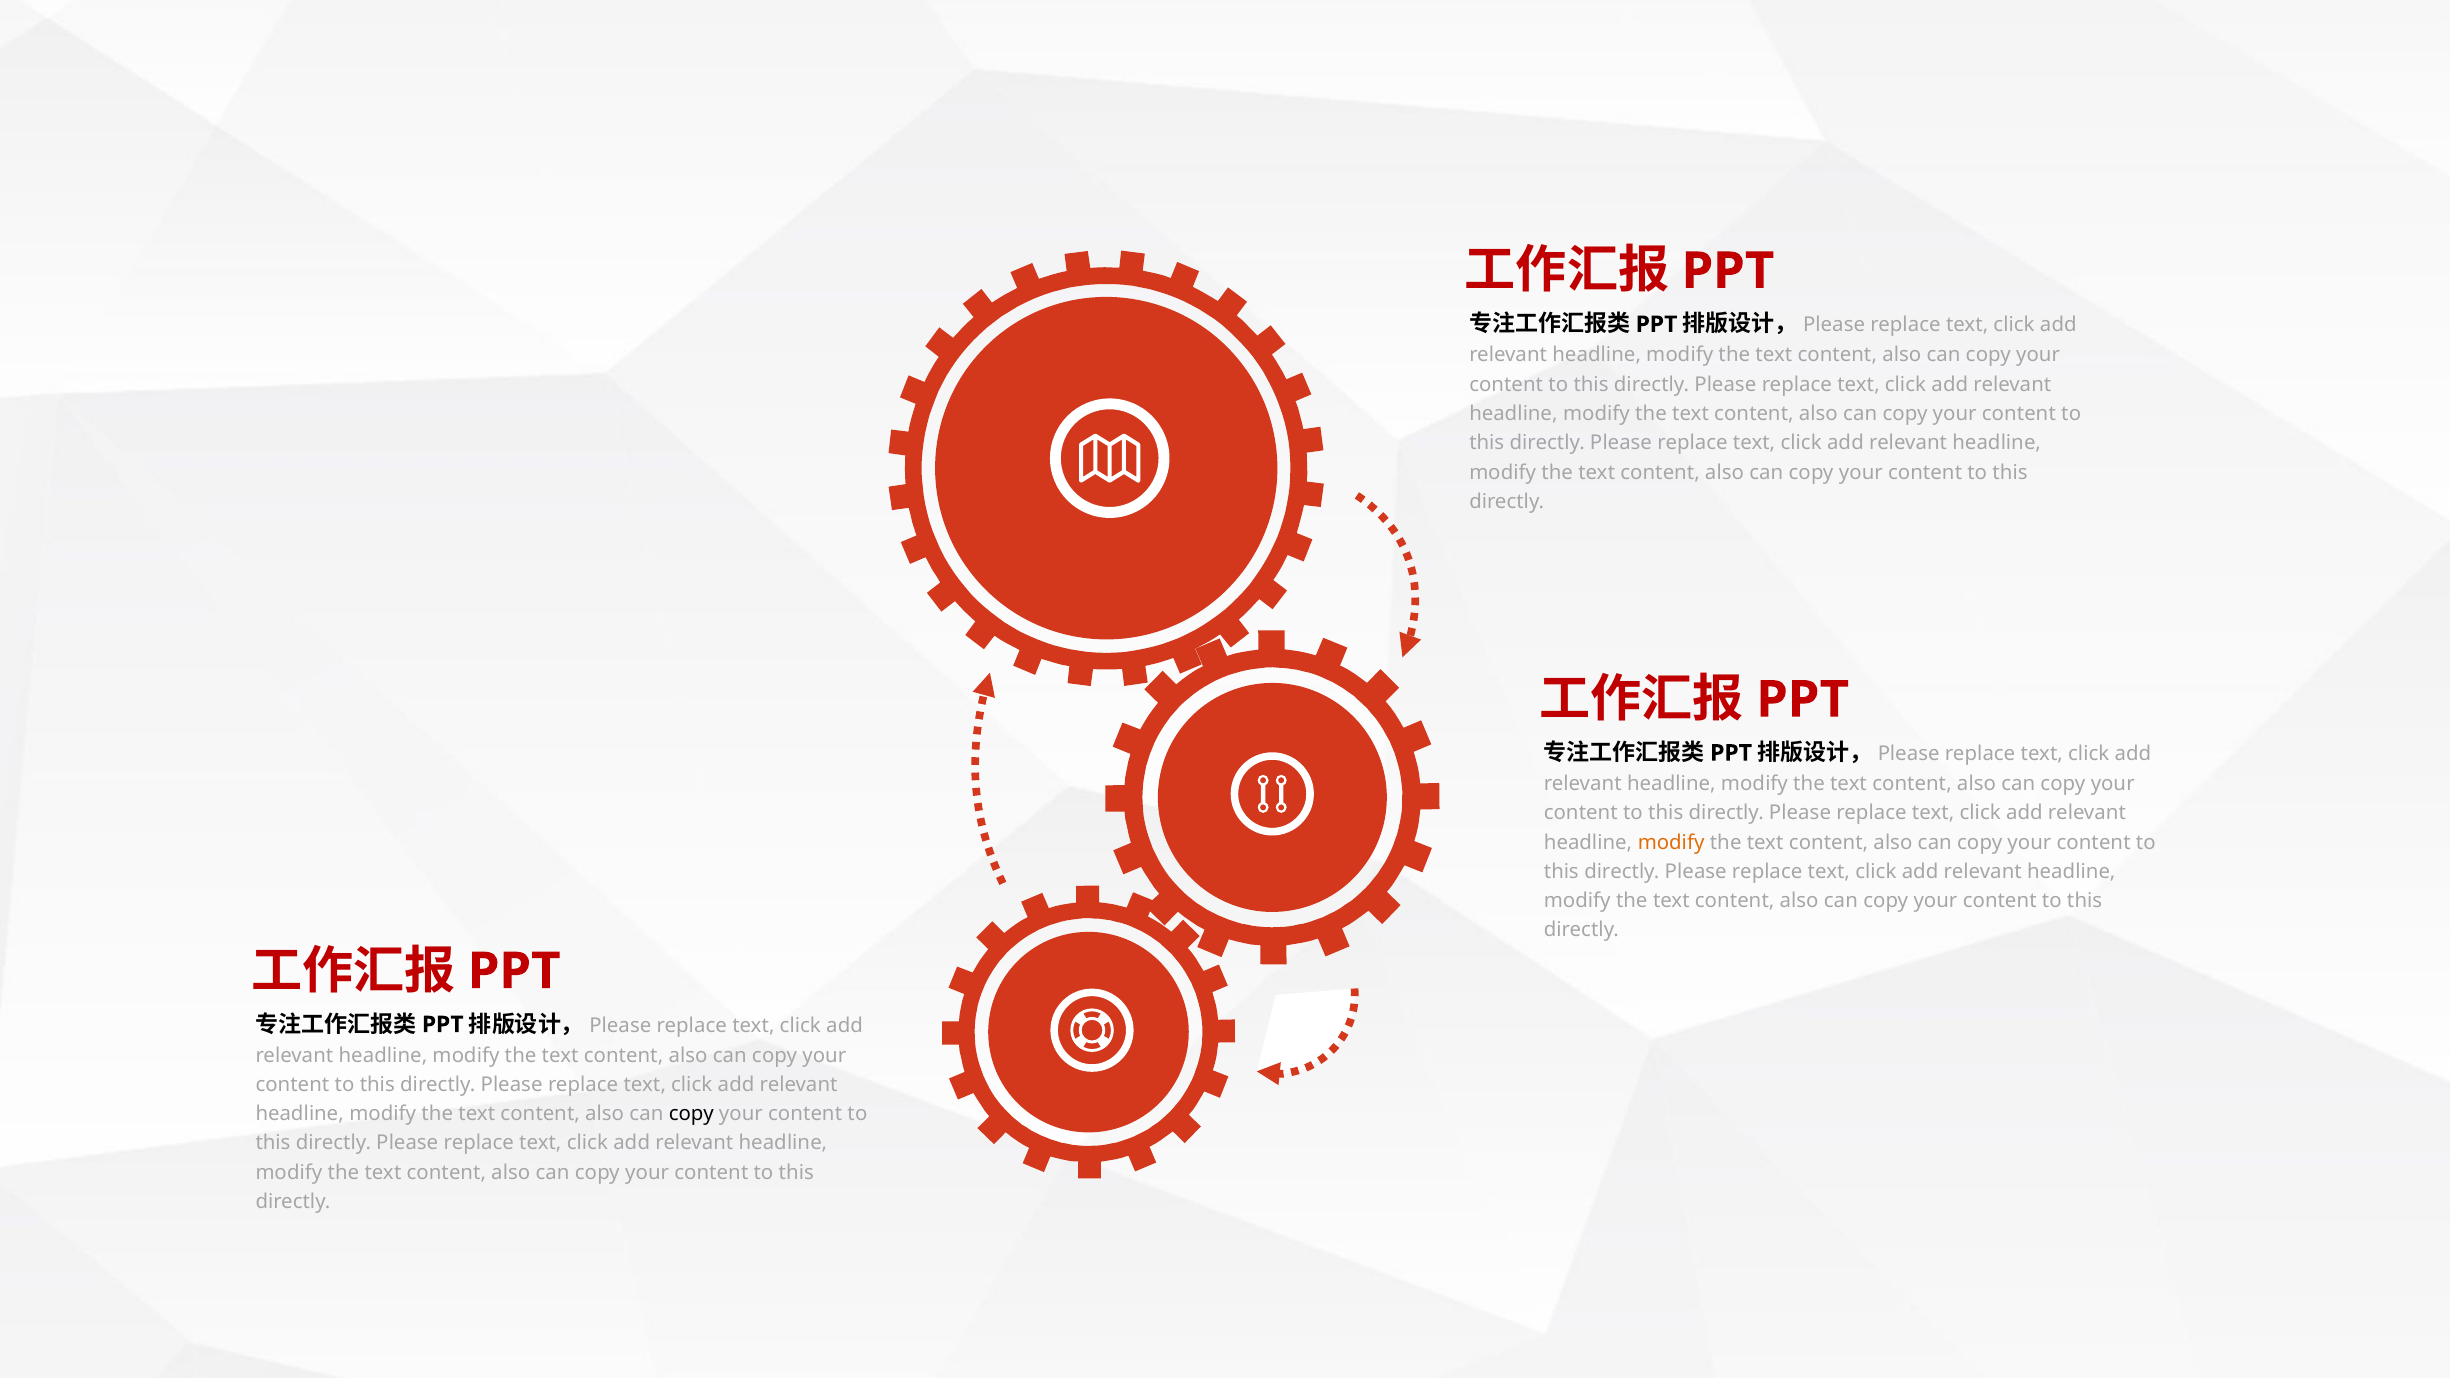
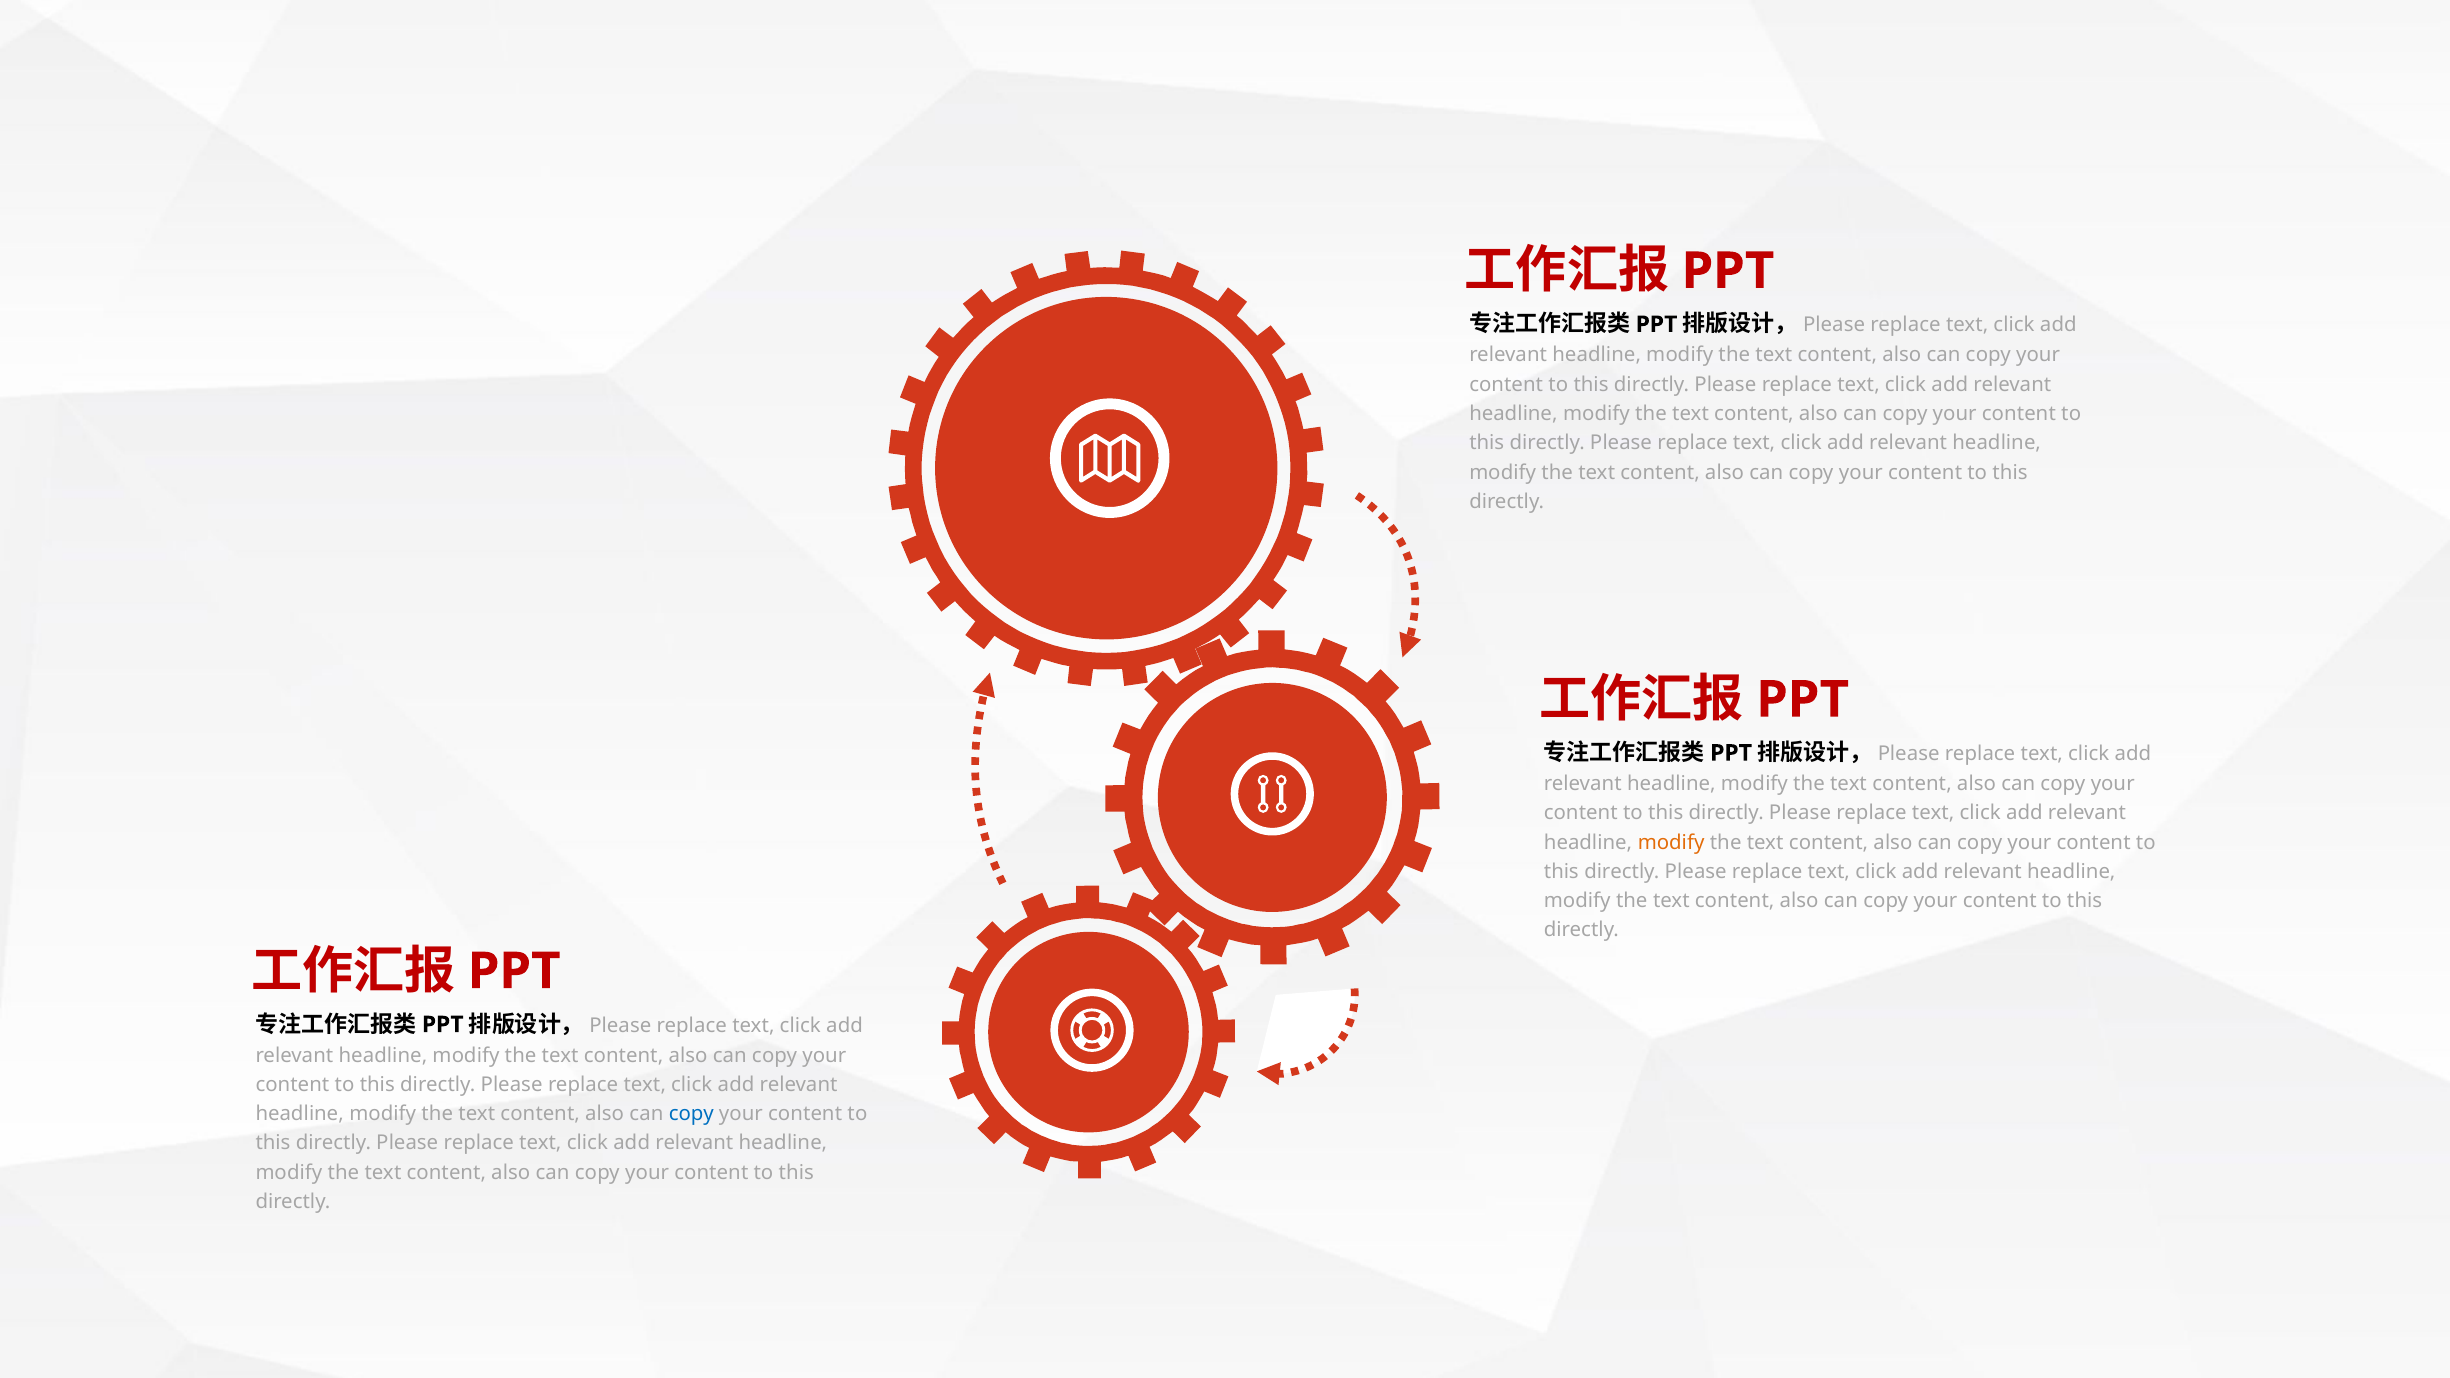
copy colour: black -> blue (691, 1114)
